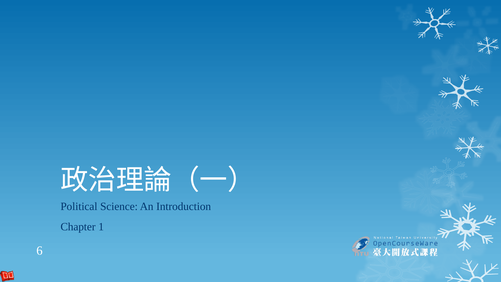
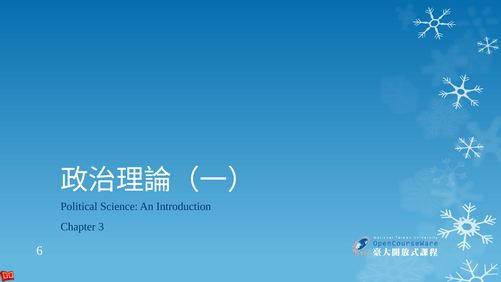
1: 1 -> 3 (101, 227)
